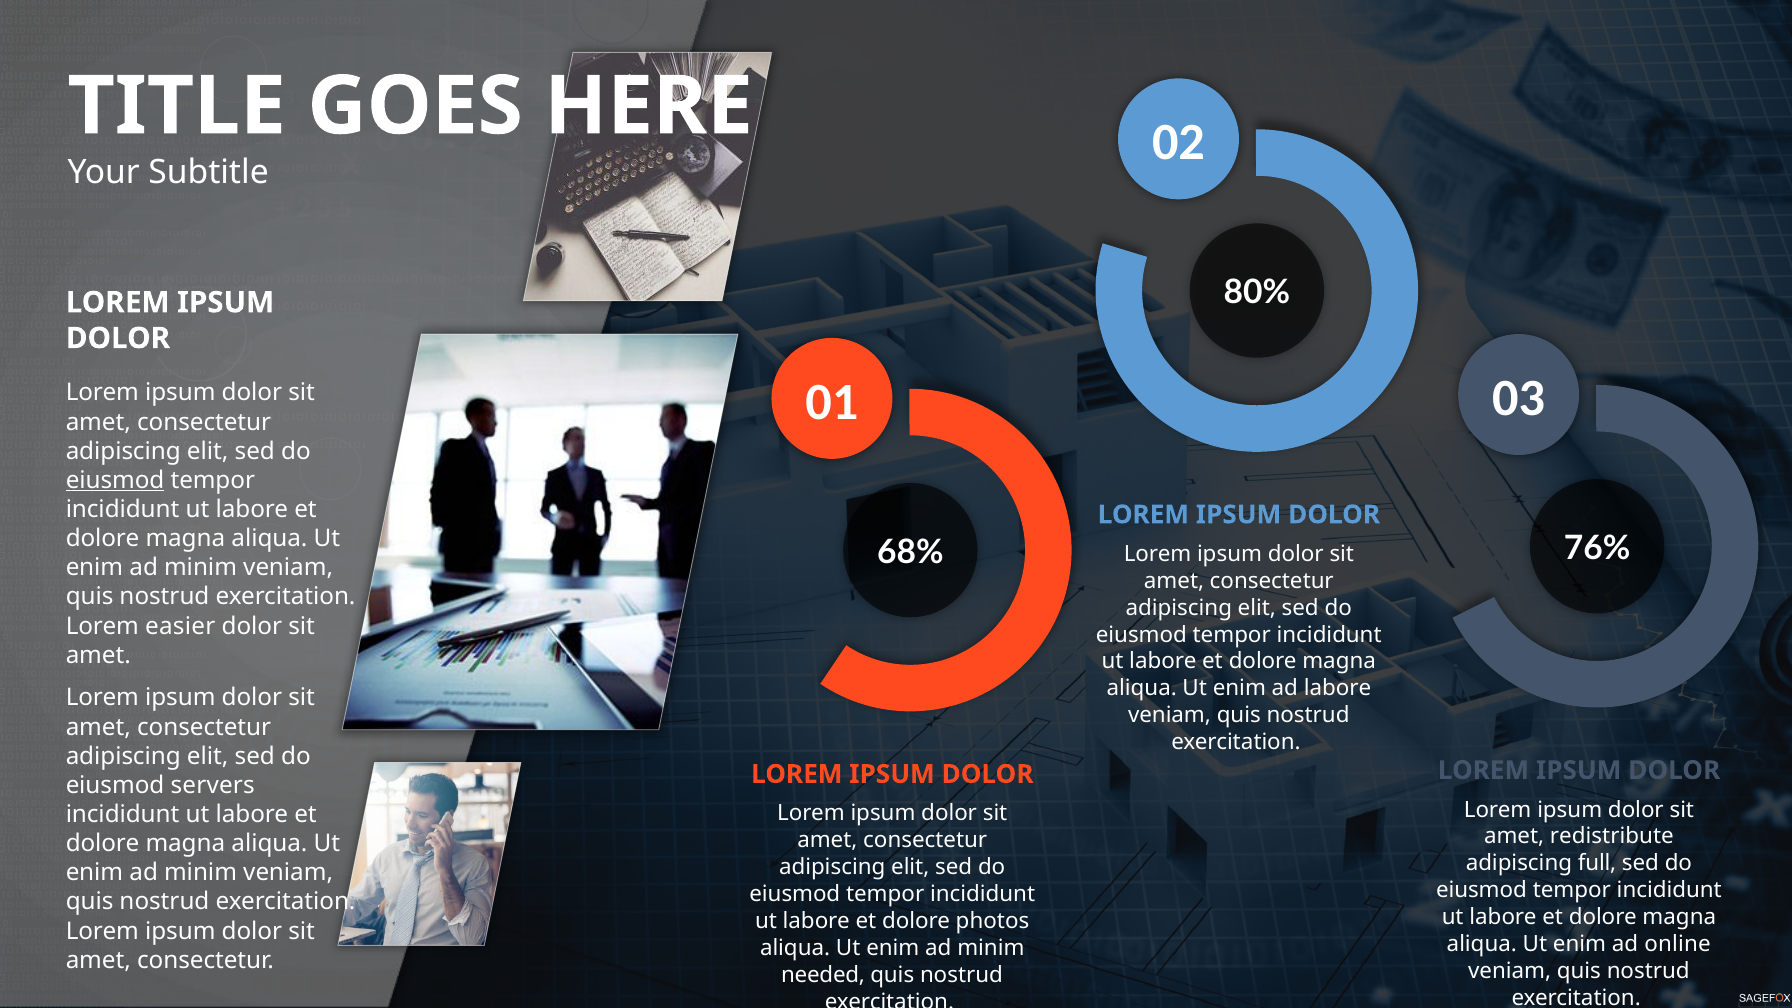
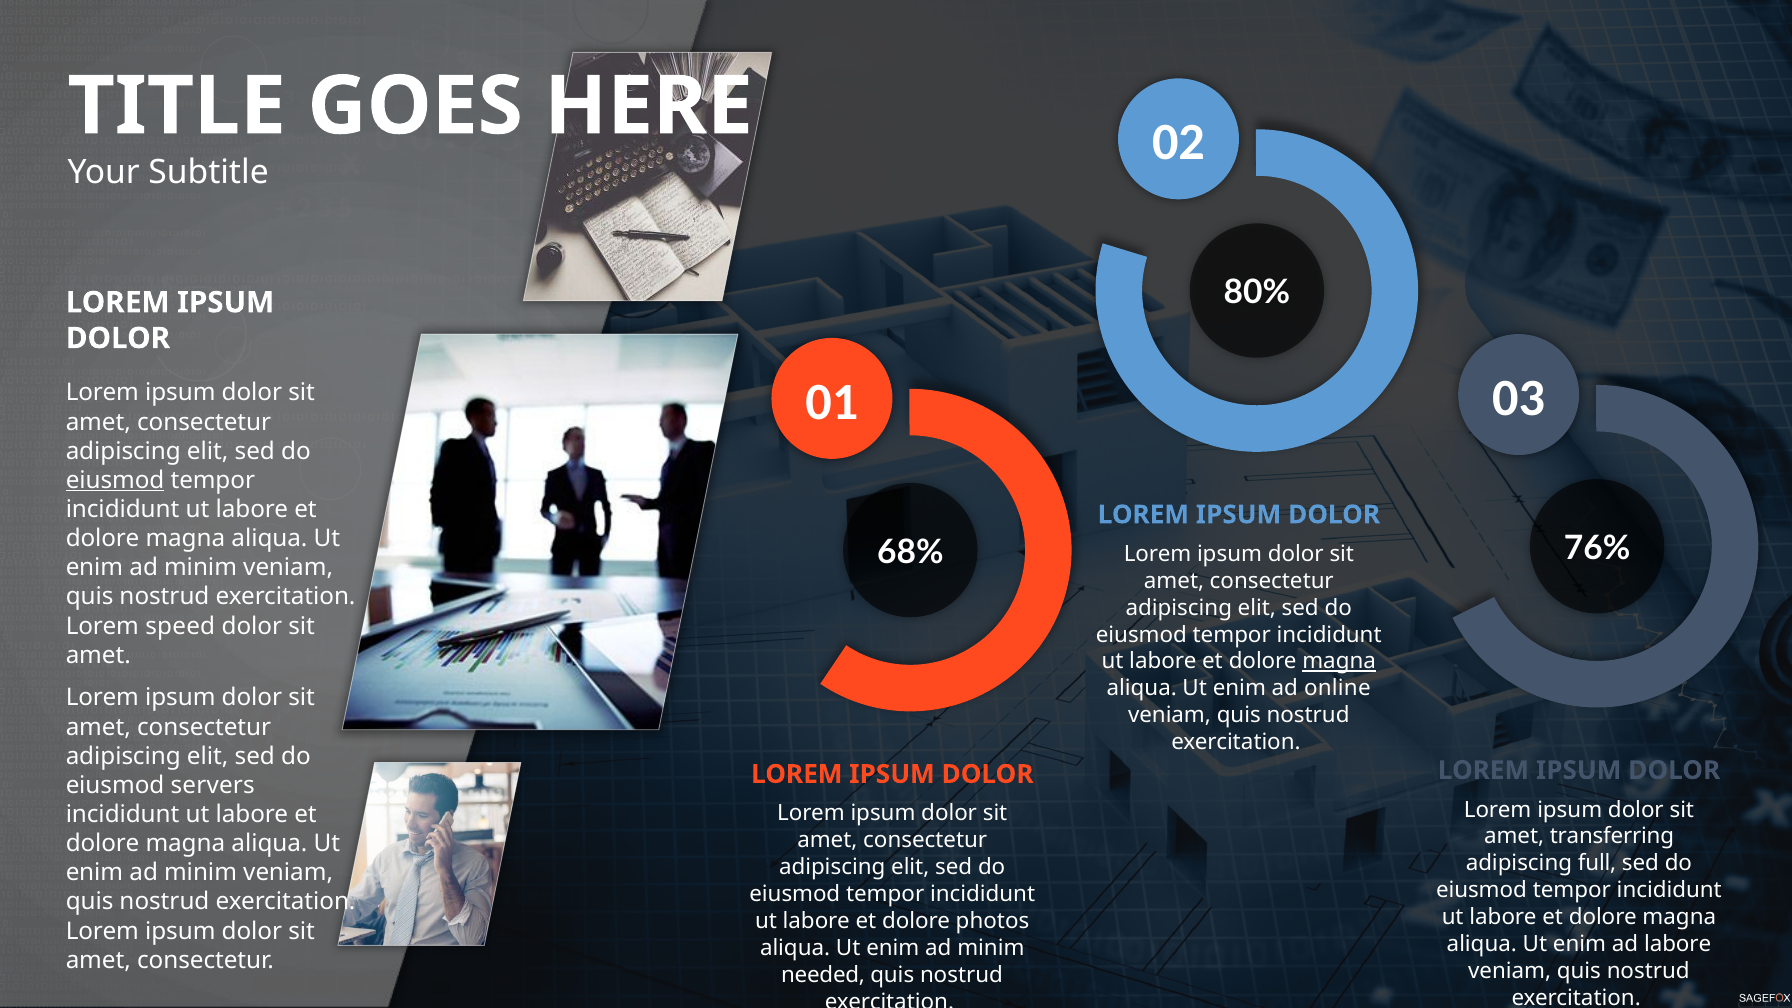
easier: easier -> speed (180, 626)
magna underline: none -> present (1339, 662)
ad labore: labore -> online (1337, 688)
redistribute: redistribute -> transferring (1612, 837)
ad online: online -> labore (1678, 944)
